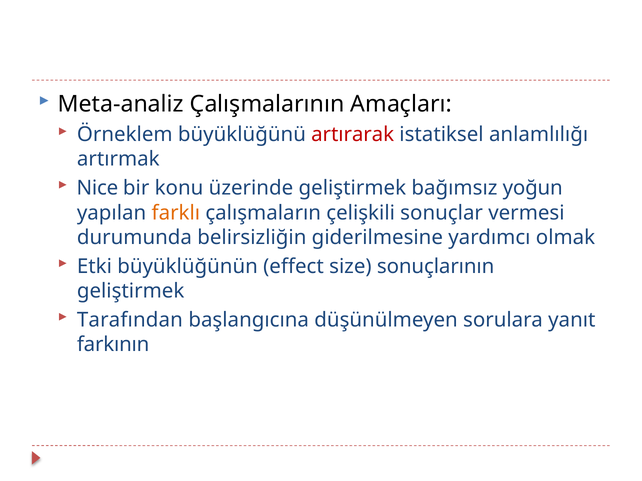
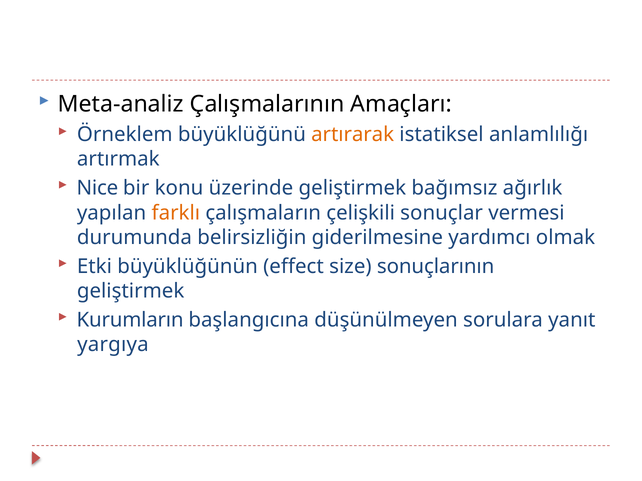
artırarak colour: red -> orange (353, 135)
yoğun: yoğun -> ağırlık (533, 188)
Tarafından: Tarafından -> Kurumların (130, 320)
farkının: farkının -> yargıya (113, 345)
